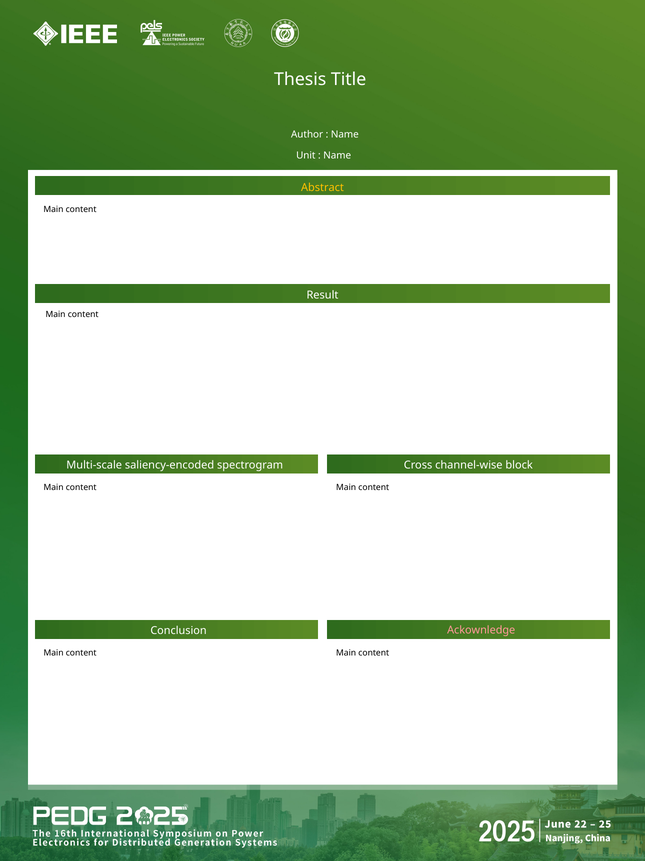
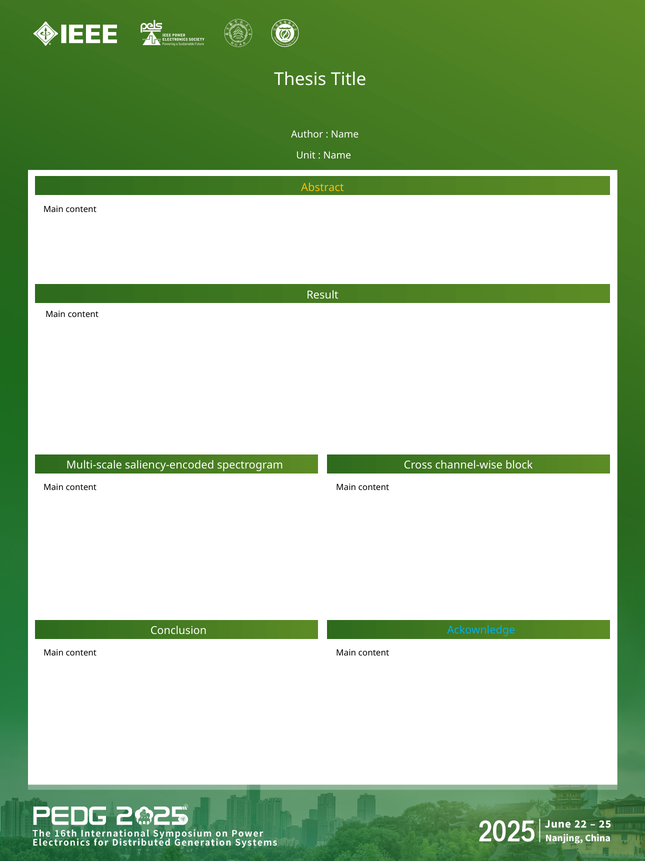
Ackownledge colour: pink -> light blue (481, 629)
